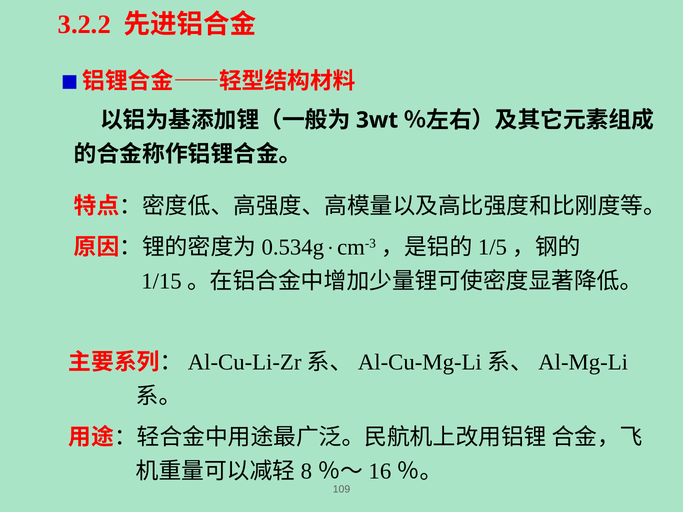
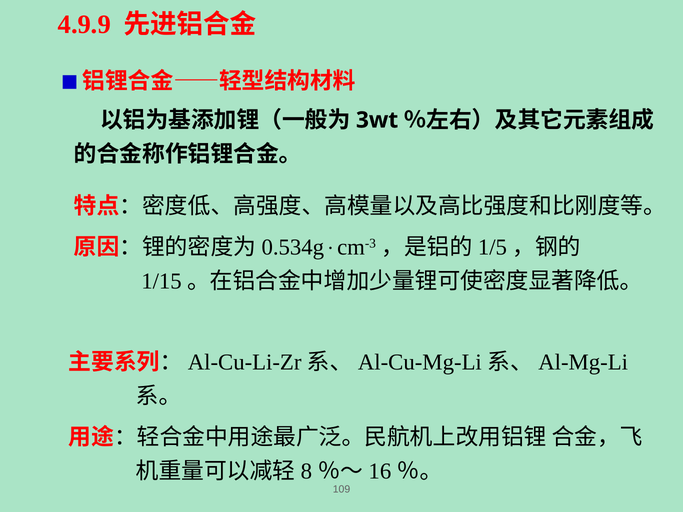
3.2.2: 3.2.2 -> 4.9.9 (84, 24)
